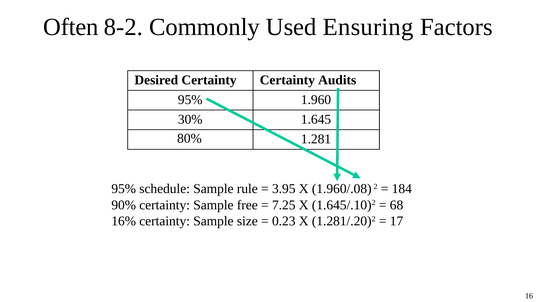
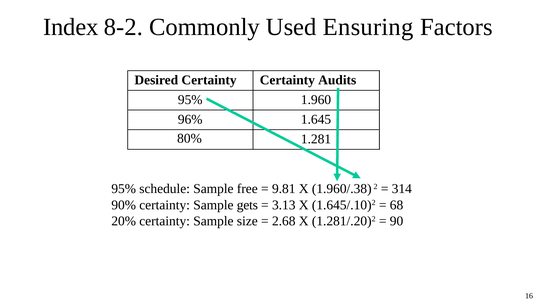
Often: Often -> Index (71, 27)
30%: 30% -> 96% (190, 119)
rule: rule -> free (247, 189)
3.95: 3.95 -> 9.81 (284, 189)
1.960/.08: 1.960/.08 -> 1.960/.38 (342, 189)
184: 184 -> 314 (402, 189)
free: free -> gets (247, 205)
7.25: 7.25 -> 3.13 (284, 205)
16%: 16% -> 20% (124, 221)
0.23: 0.23 -> 2.68 (284, 221)
17: 17 -> 90 (397, 221)
